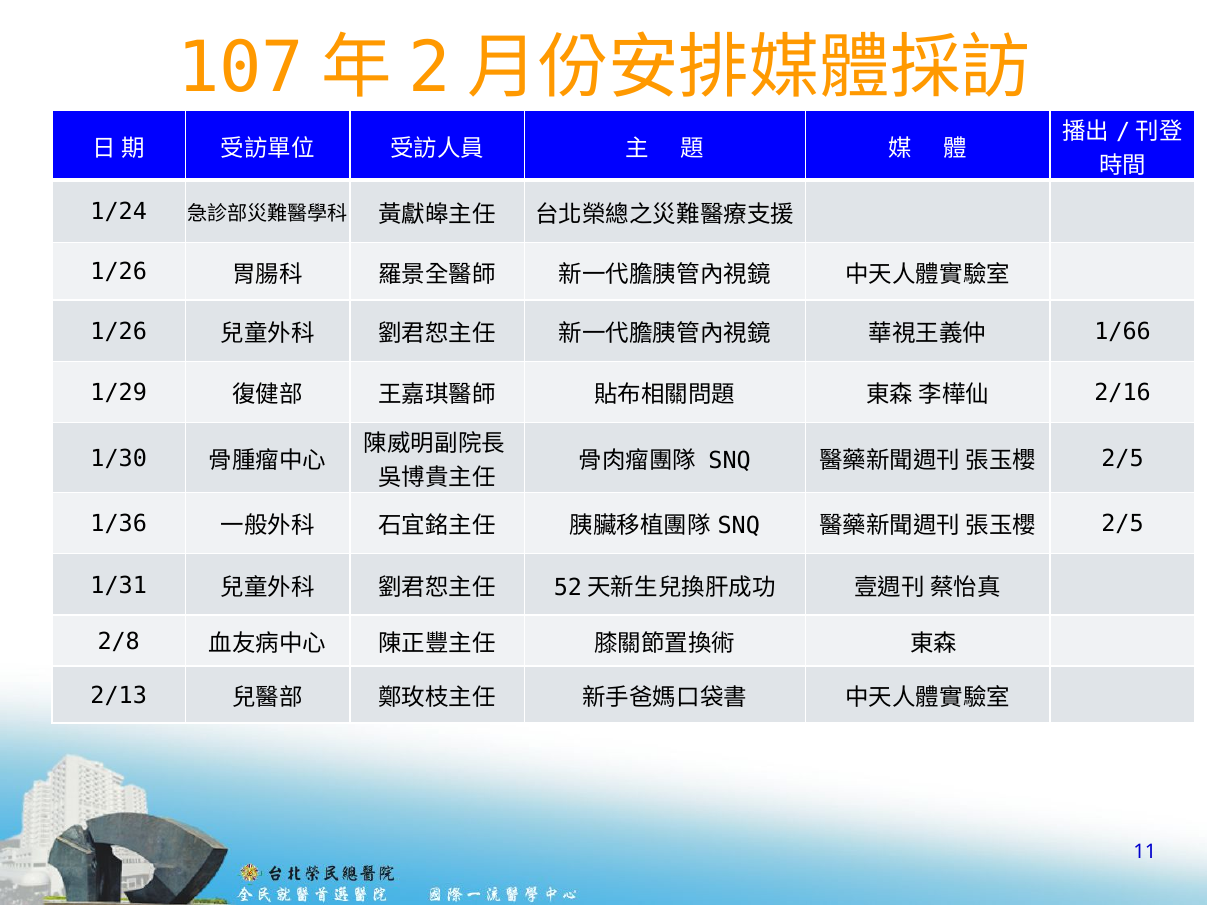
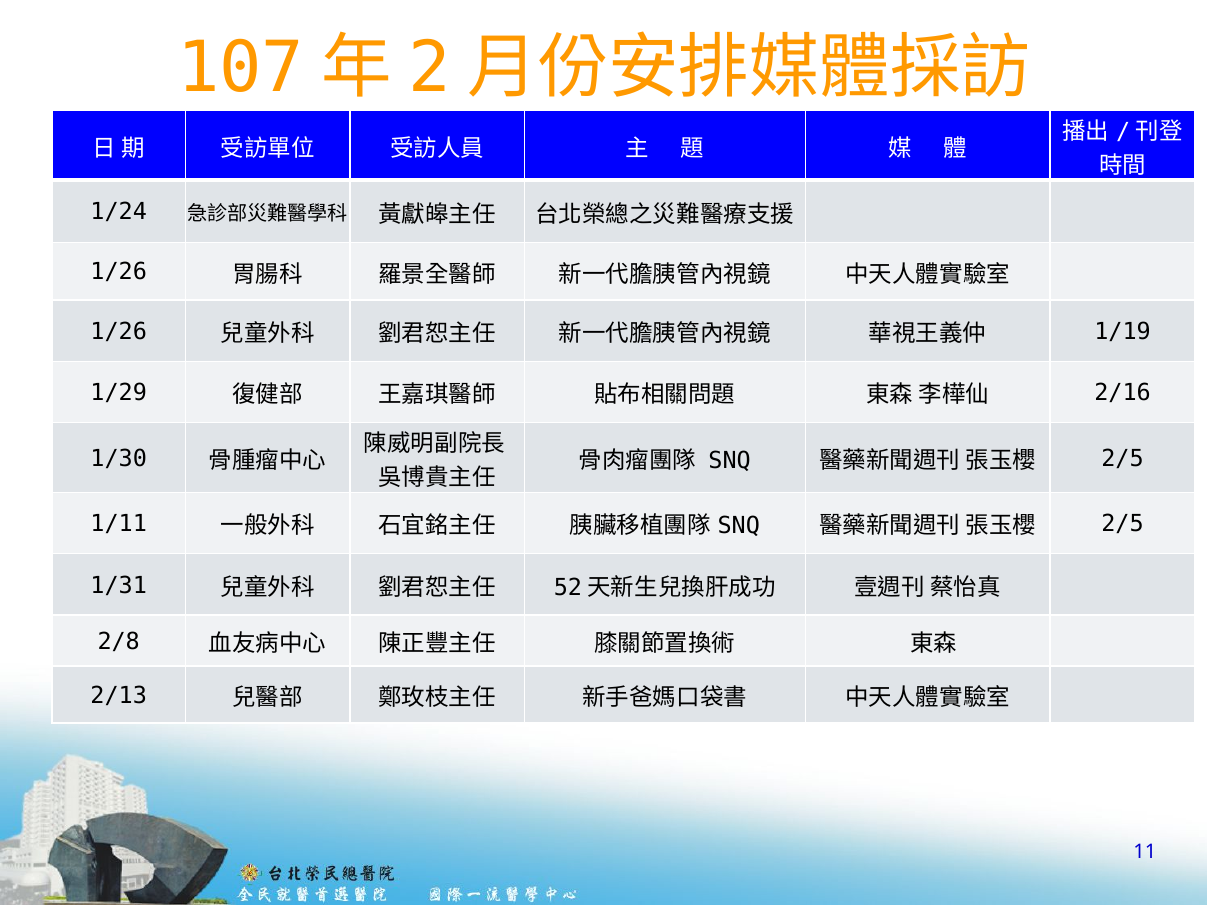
1/66: 1/66 -> 1/19 (1123, 332)
1/36: 1/36 -> 1/11 (119, 524)
